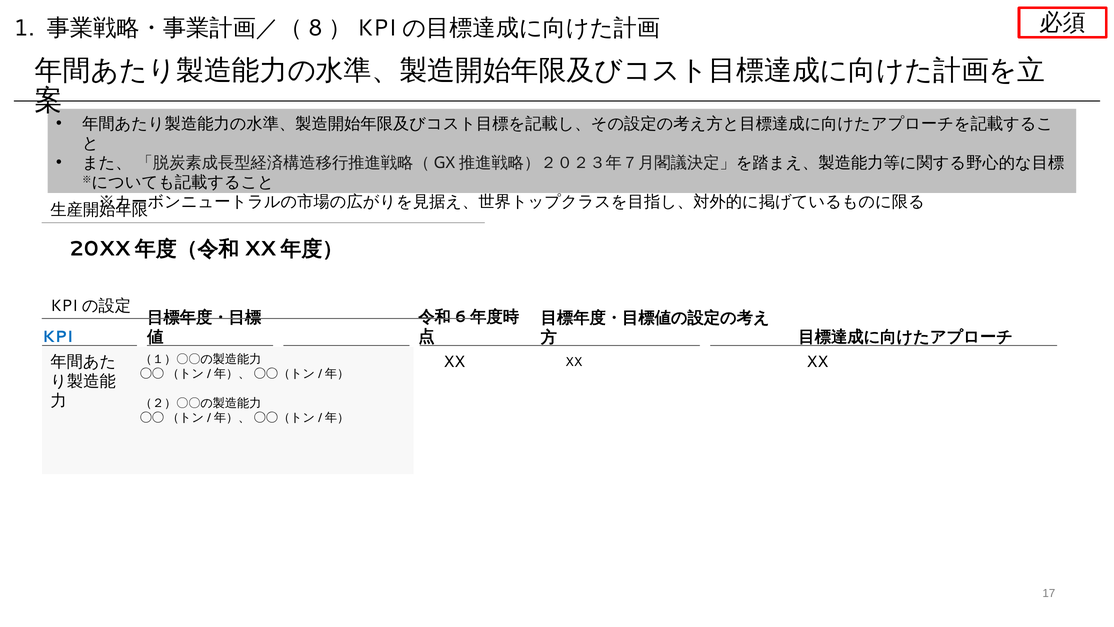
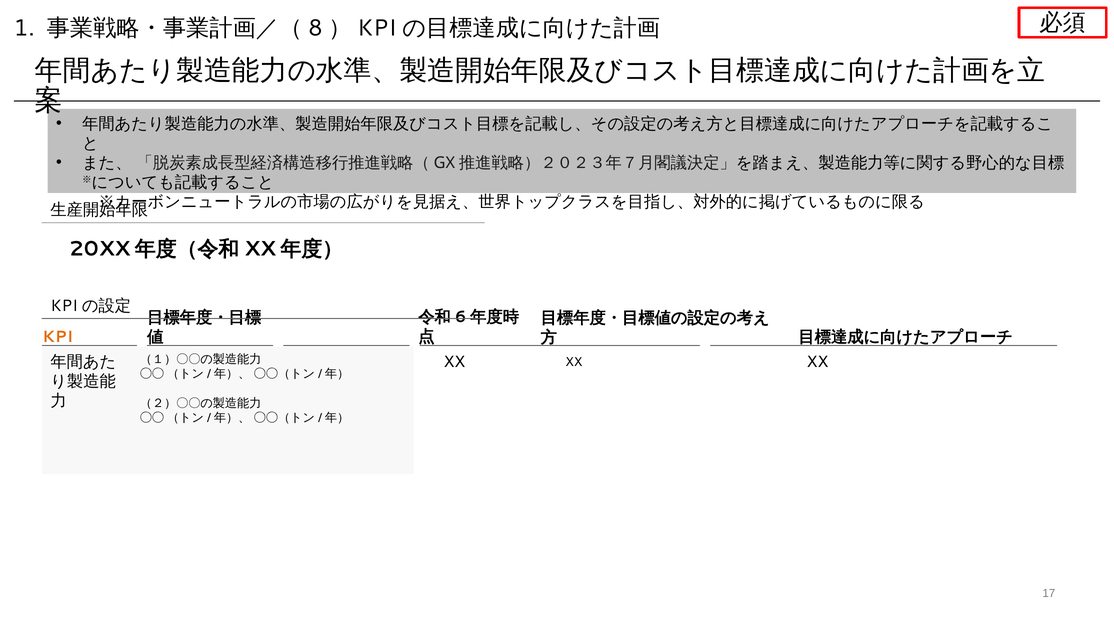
KPI colour: blue -> orange (58, 337)
